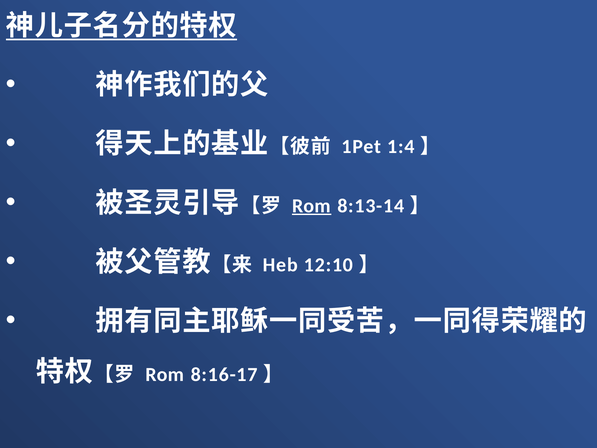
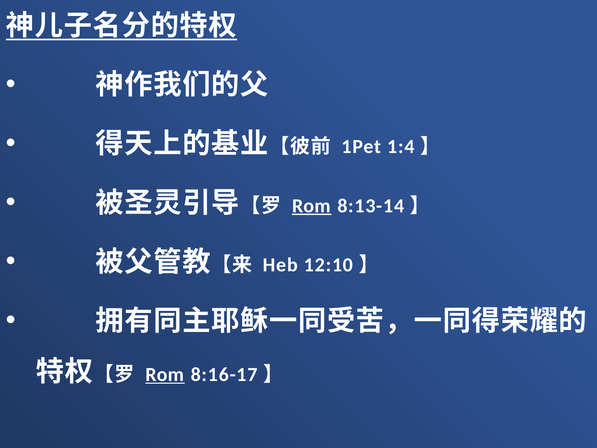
Rom underline: none -> present (165, 374)
